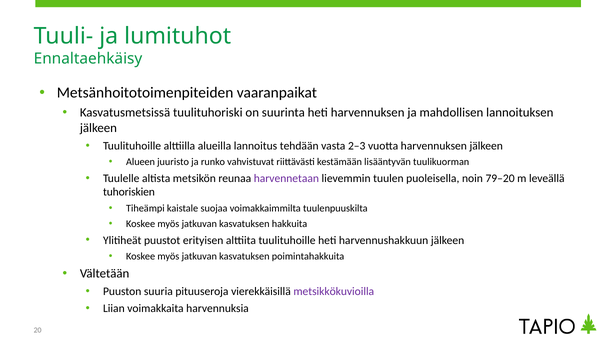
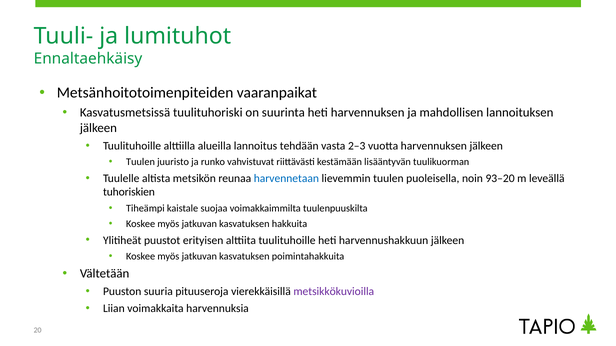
Alueen: Alueen -> Tuulen (141, 162)
harvennetaan colour: purple -> blue (286, 179)
79–20: 79–20 -> 93–20 (500, 179)
